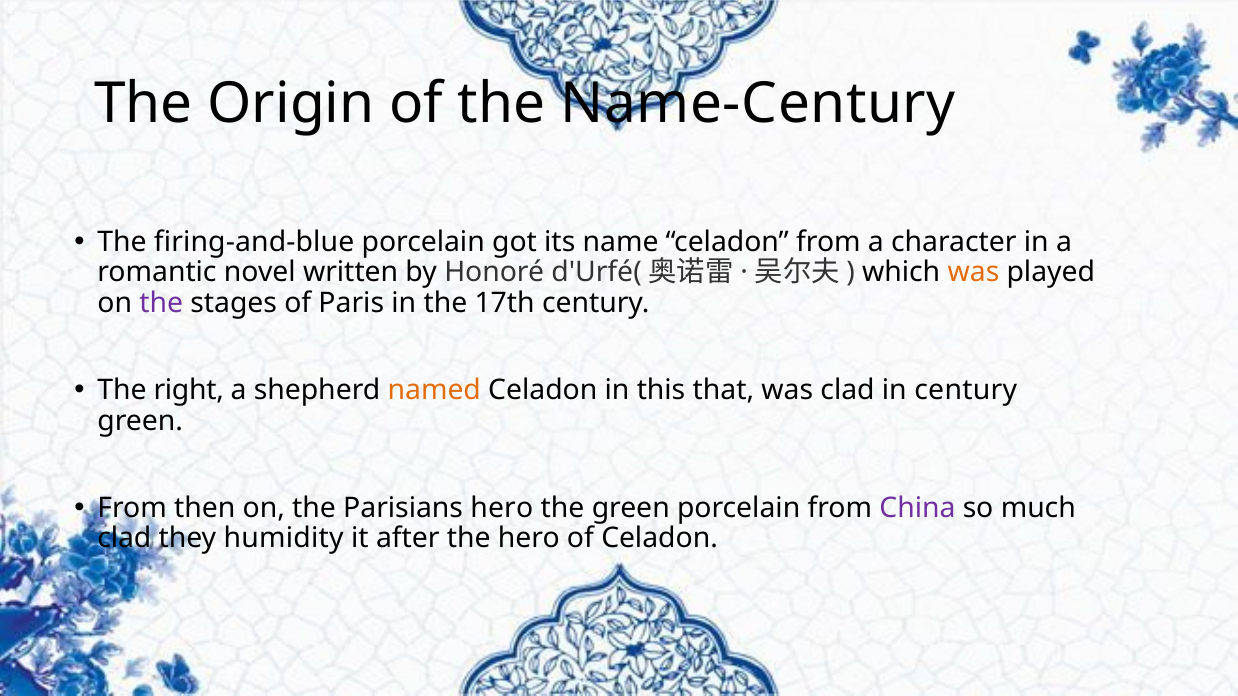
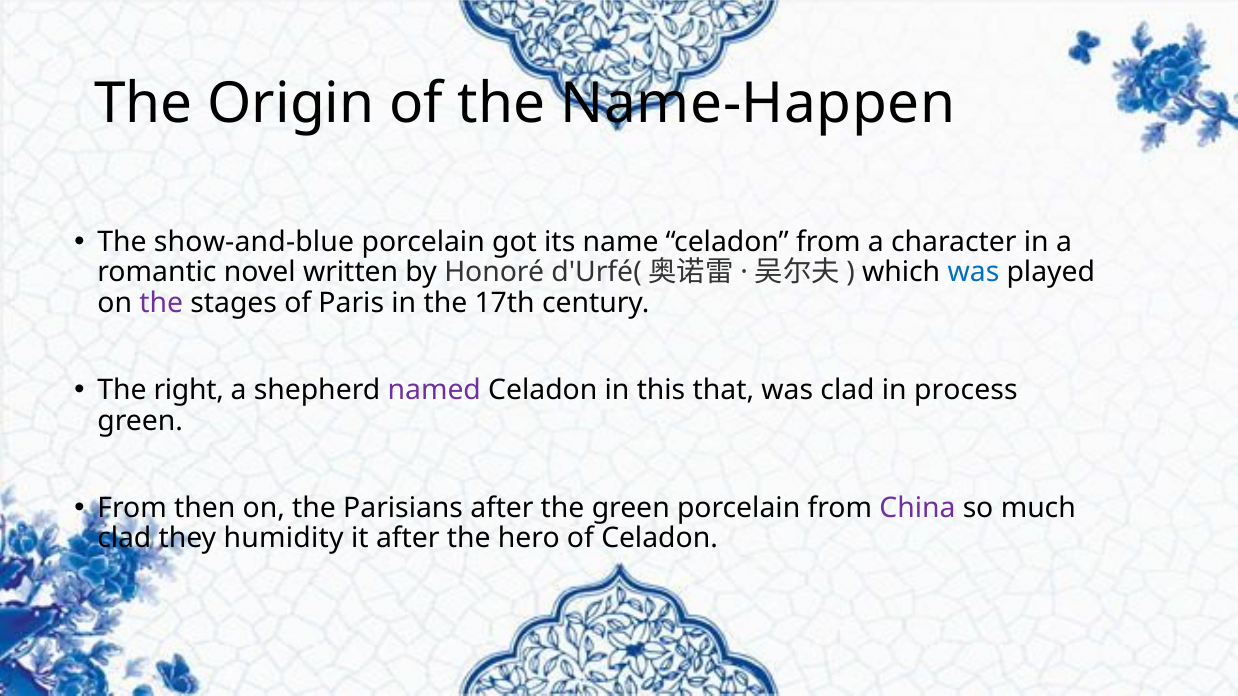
Name-Century: Name-Century -> Name-Happen (758, 104)
firing-and-blue: firing-and-blue -> show-and-blue (254, 242)
was colour: orange -> blue (973, 273)
named colour: orange -> purple (434, 390)
in century: century -> process (966, 390)
Parisians hero: hero -> after (502, 508)
